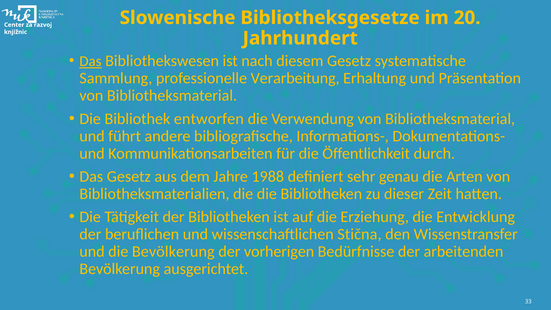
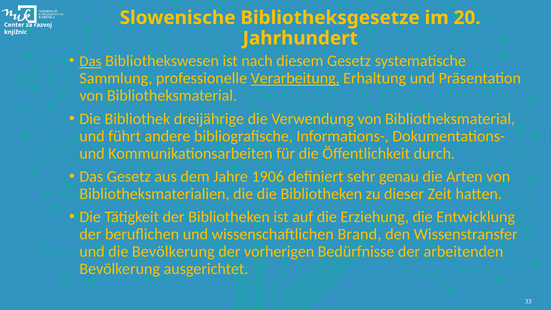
Verarbeitung underline: none -> present (295, 78)
entworfen: entworfen -> dreijährige (209, 119)
1988: 1988 -> 1906 (268, 176)
Stična: Stična -> Brand (359, 234)
